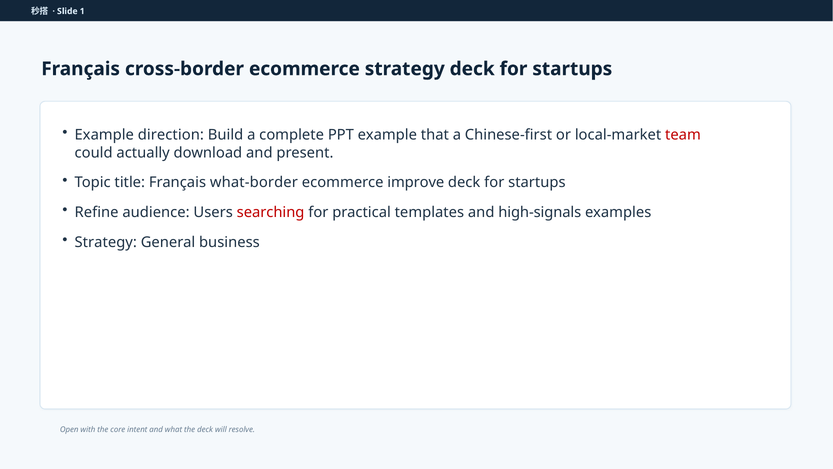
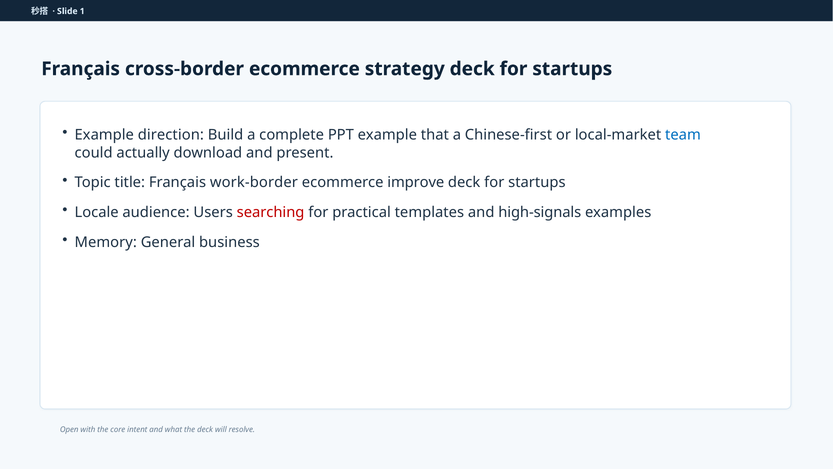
team colour: red -> blue (683, 135)
what-border: what-border -> work-border (254, 182)
Refine: Refine -> Locale (97, 212)
Strategy: Strategy -> Memory (106, 242)
